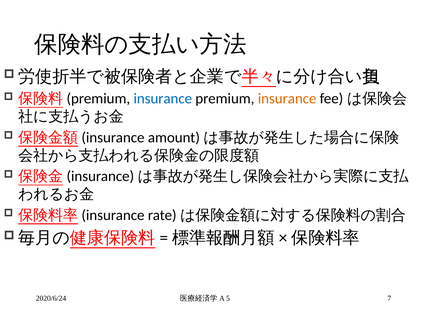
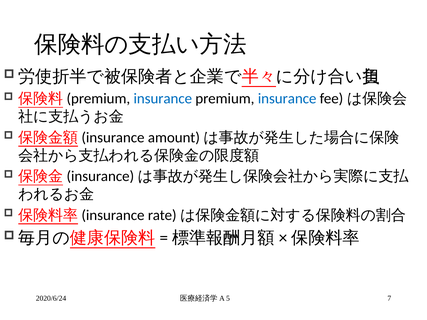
insurance colour: orange -> blue (287, 99)
